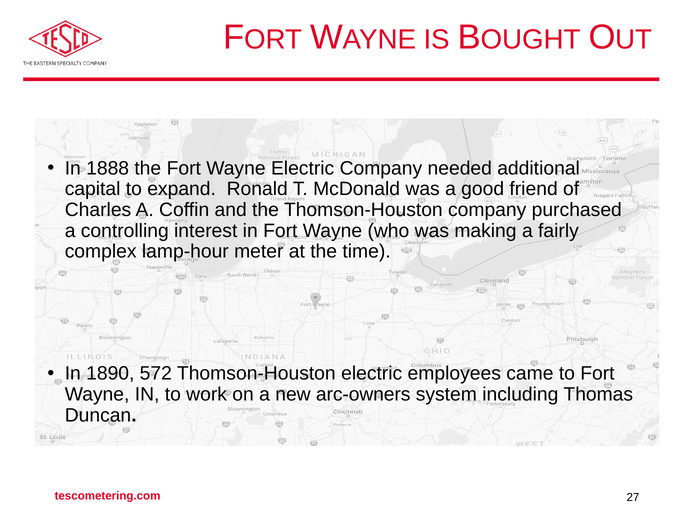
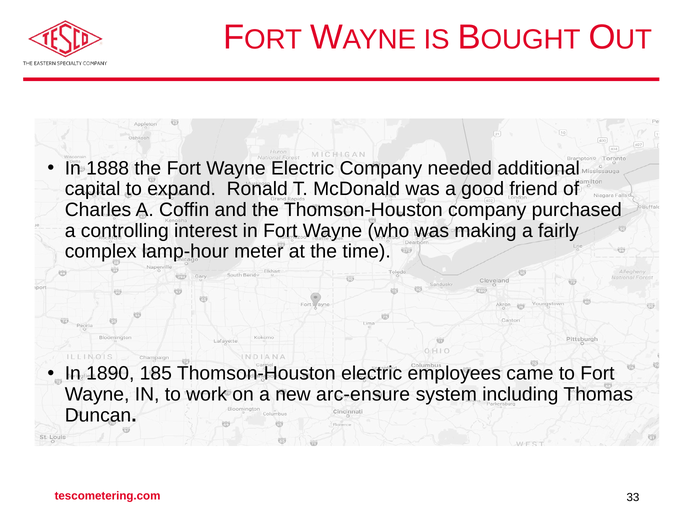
572: 572 -> 185 (156, 373)
arc-owners: arc-owners -> arc-ensure (363, 394)
27: 27 -> 33 (633, 497)
